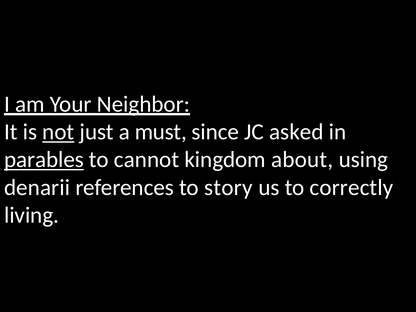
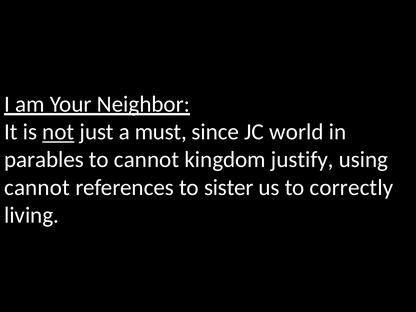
asked: asked -> world (296, 132)
parables underline: present -> none (44, 160)
about: about -> justify (302, 160)
denarii: denarii -> cannot (37, 187)
story: story -> sister (229, 187)
